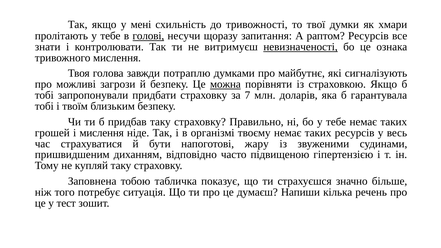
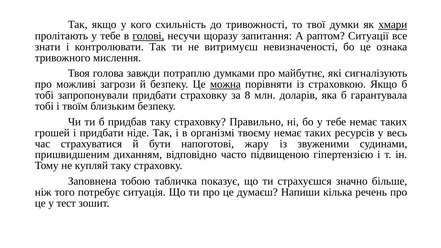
мені: мені -> кого (141, 25)
хмари underline: none -> present (393, 25)
раптом Ресурсів: Ресурсів -> Ситуації (368, 36)
невизначеності underline: present -> none (301, 47)
7: 7 -> 8 (247, 95)
і мислення: мислення -> придбати (102, 133)
